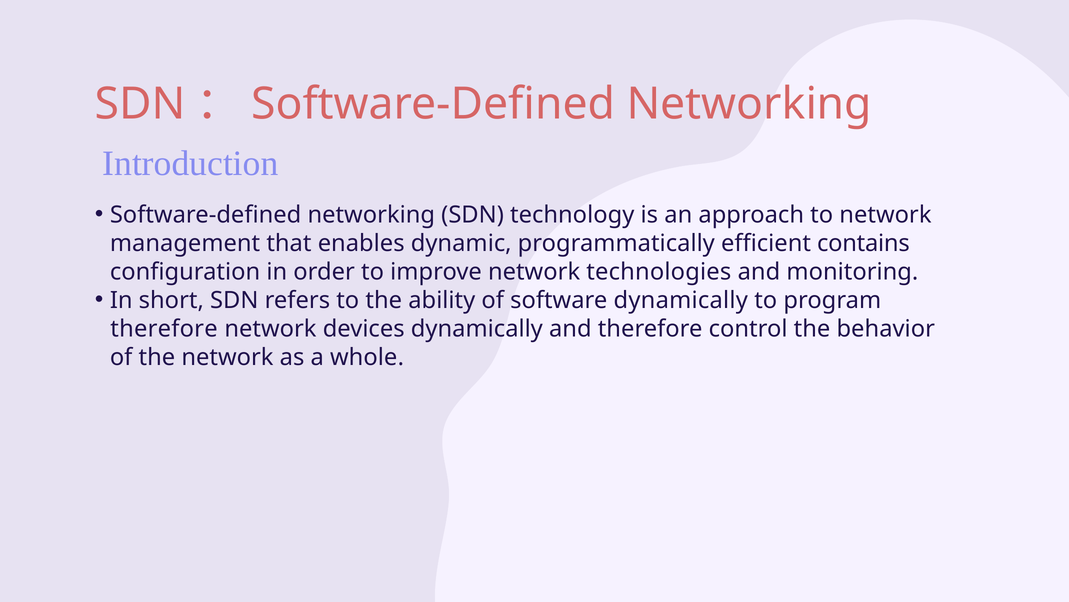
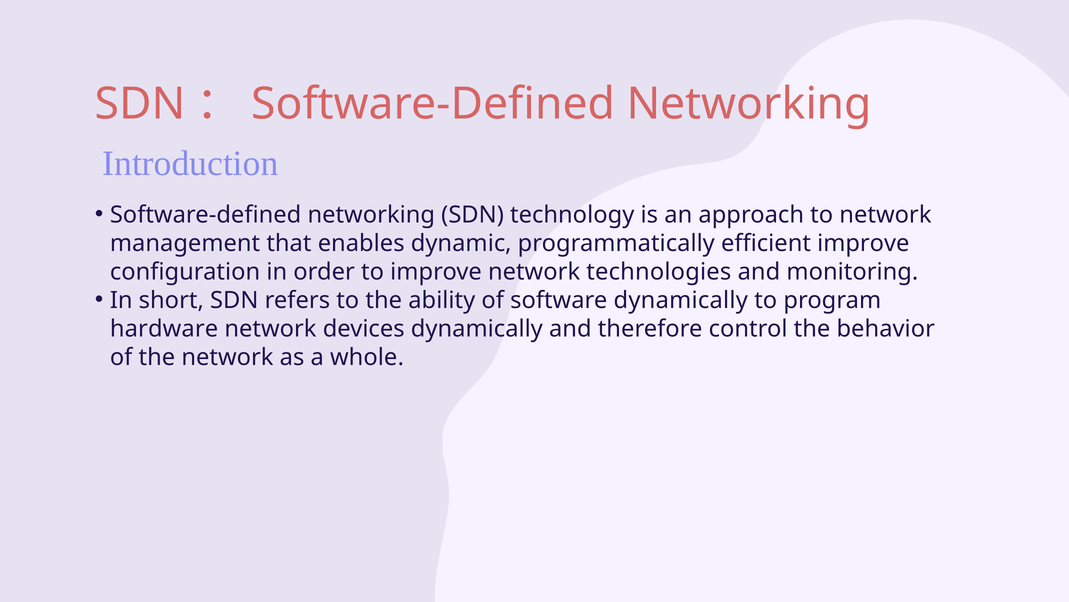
efficient contains: contains -> improve (863, 243)
therefore: therefore -> hardware (164, 329)
